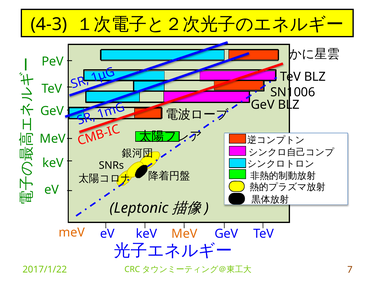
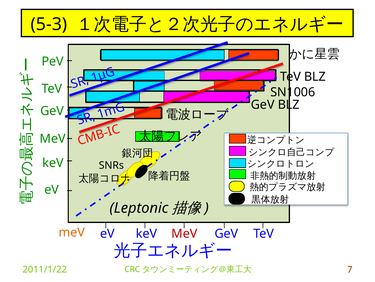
4-3: 4-3 -> 5-3 (49, 24)
MeV colour: orange -> red (184, 233)
2017/1/22: 2017/1/22 -> 2011/1/22 (45, 269)
